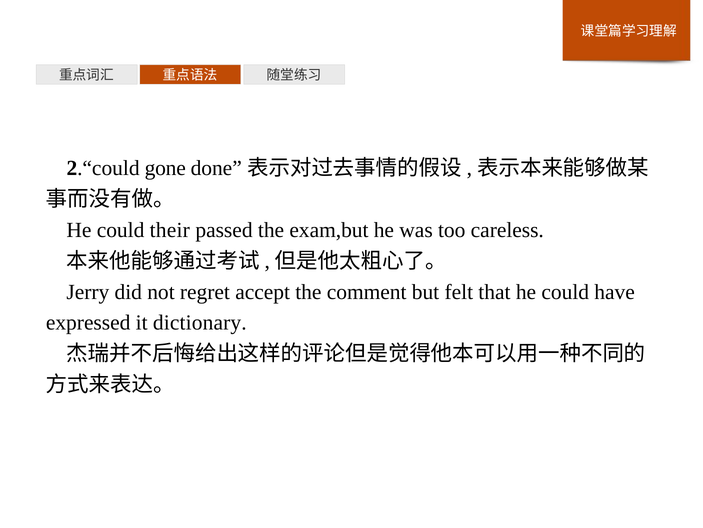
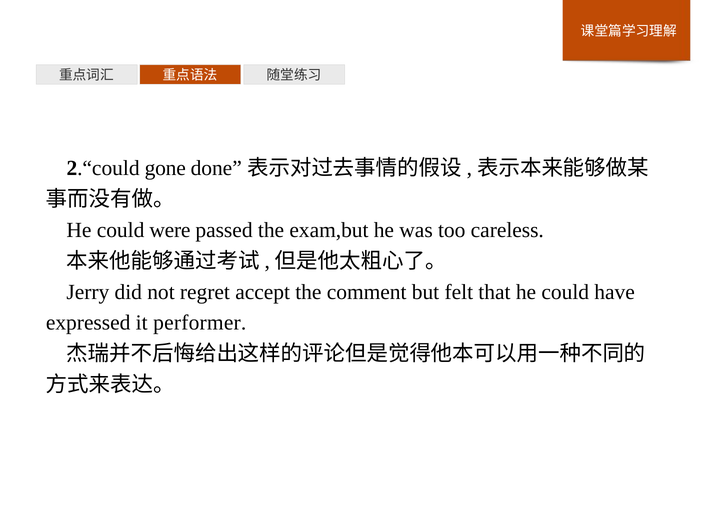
their: their -> were (170, 230)
dictionary: dictionary -> performer (200, 322)
